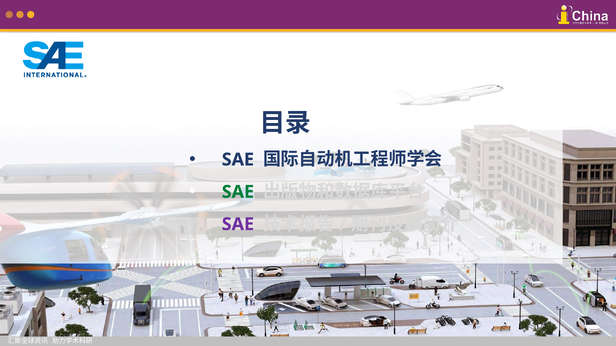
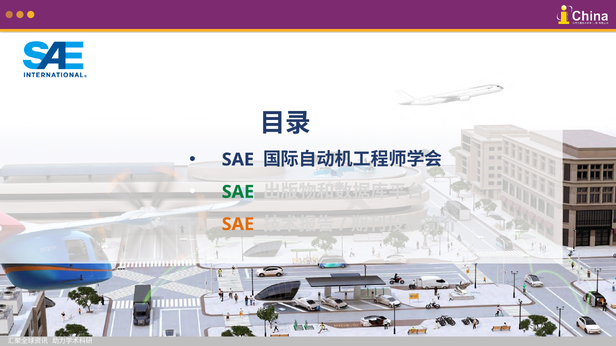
SAE colour: purple -> orange (238, 225)
